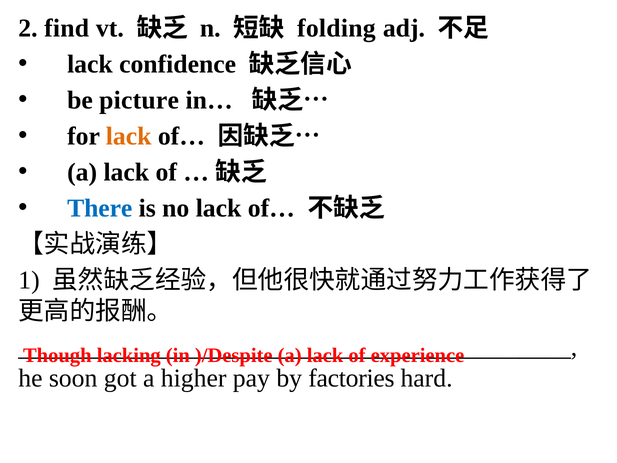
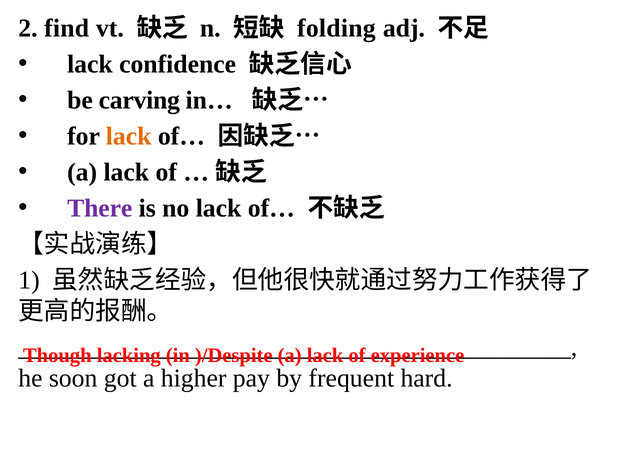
picture: picture -> carving (139, 100)
There colour: blue -> purple (100, 208)
factories: factories -> frequent (351, 378)
